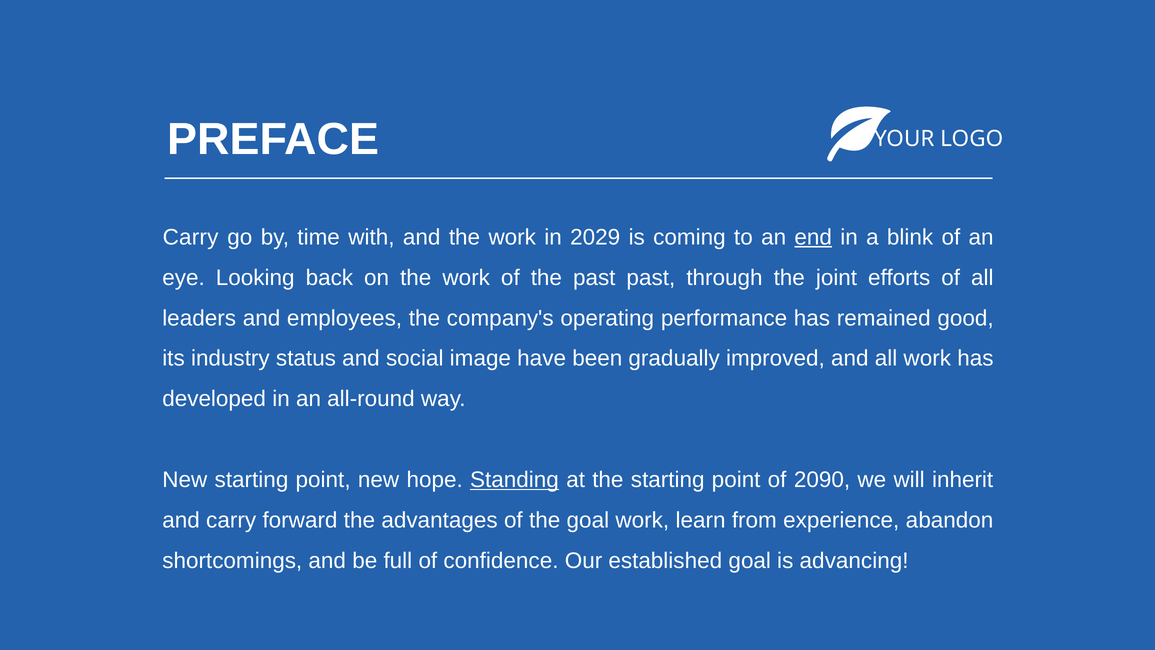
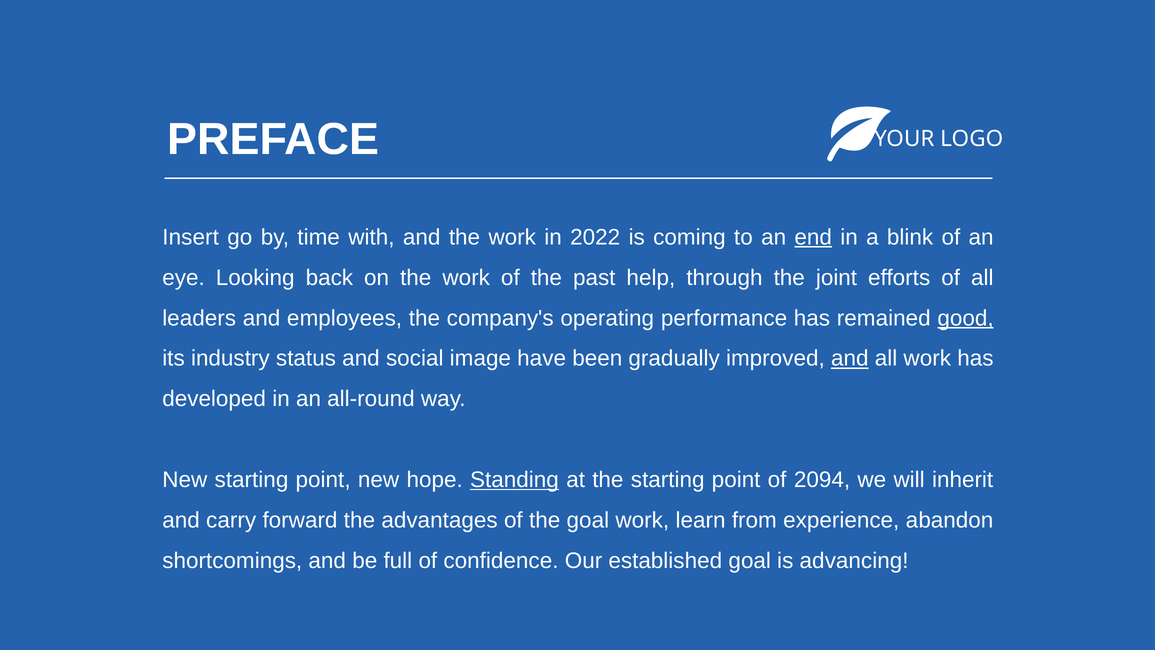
Carry: Carry -> Insert (191, 237)
2029: 2029 -> 2022 (595, 237)
past past: past -> help (651, 278)
good underline: none -> present (966, 318)
and underline: none -> present (850, 358)
2090: 2090 -> 2094 (822, 480)
